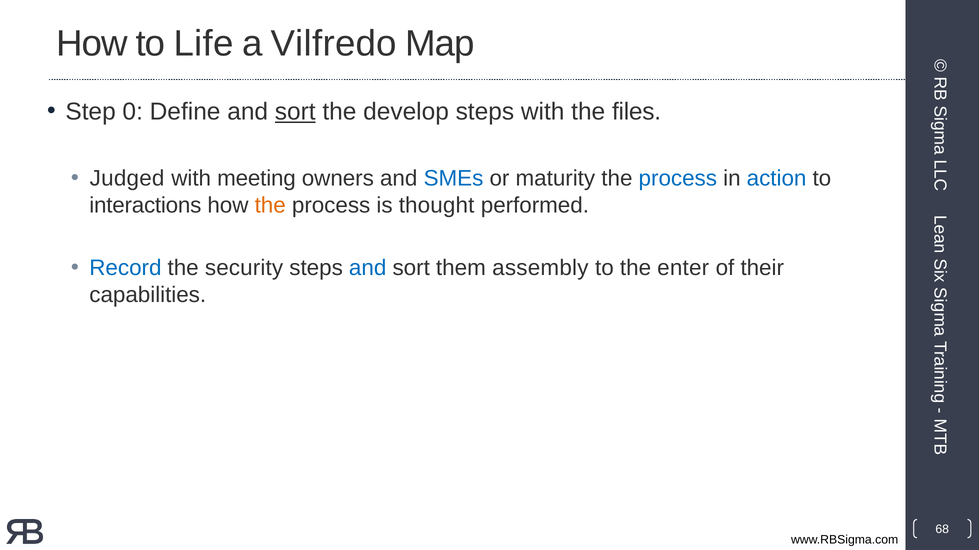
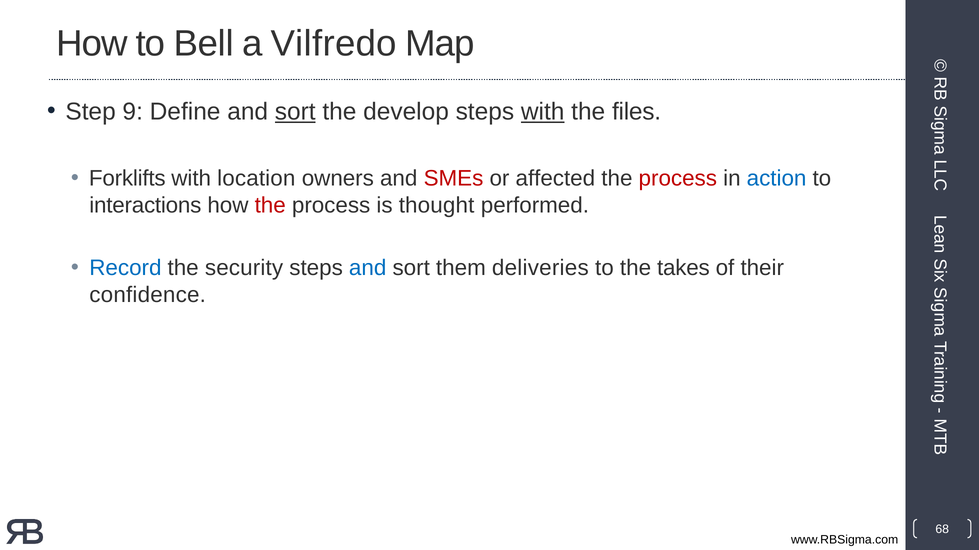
Life: Life -> Bell (204, 44)
0: 0 -> 9 (133, 112)
with underline: none -> present (543, 112)
Judged: Judged -> Forklifts (127, 179)
meeting: meeting -> location (256, 179)
SMEs colour: blue -> red (454, 179)
maturity: maturity -> affected (555, 179)
process colour: blue -> red (678, 179)
the colour: orange -> red (270, 205)
assembly: assembly -> deliveries (540, 268)
enter: enter -> takes (683, 268)
capabilities: capabilities -> confidence (148, 295)
